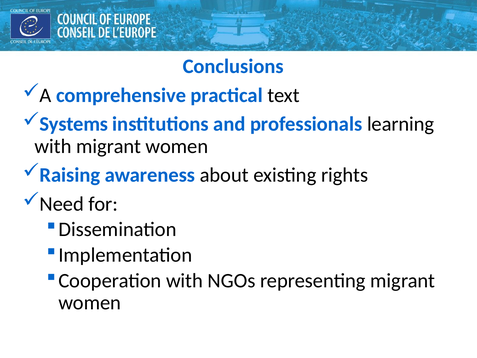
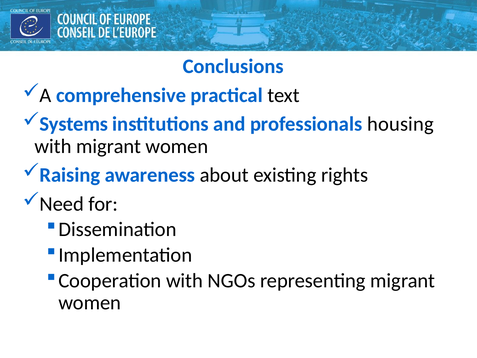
learning: learning -> housing (400, 124)
